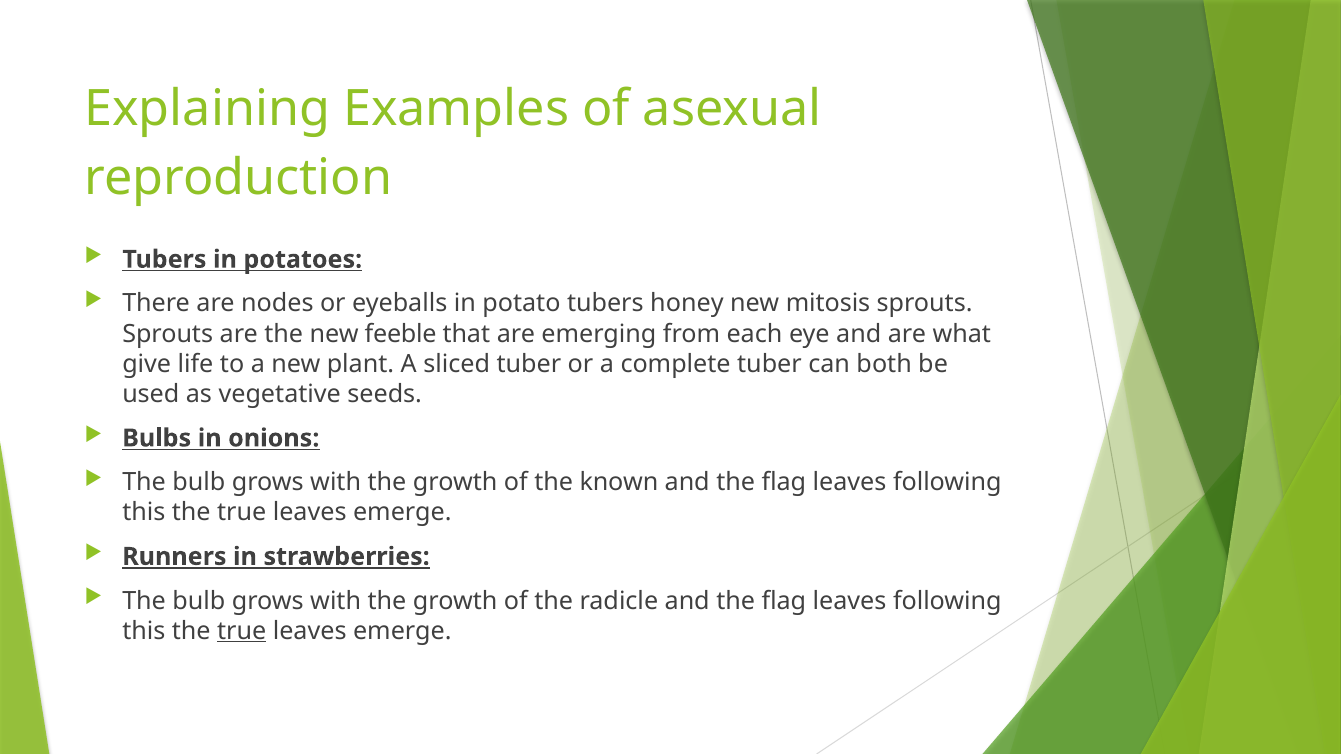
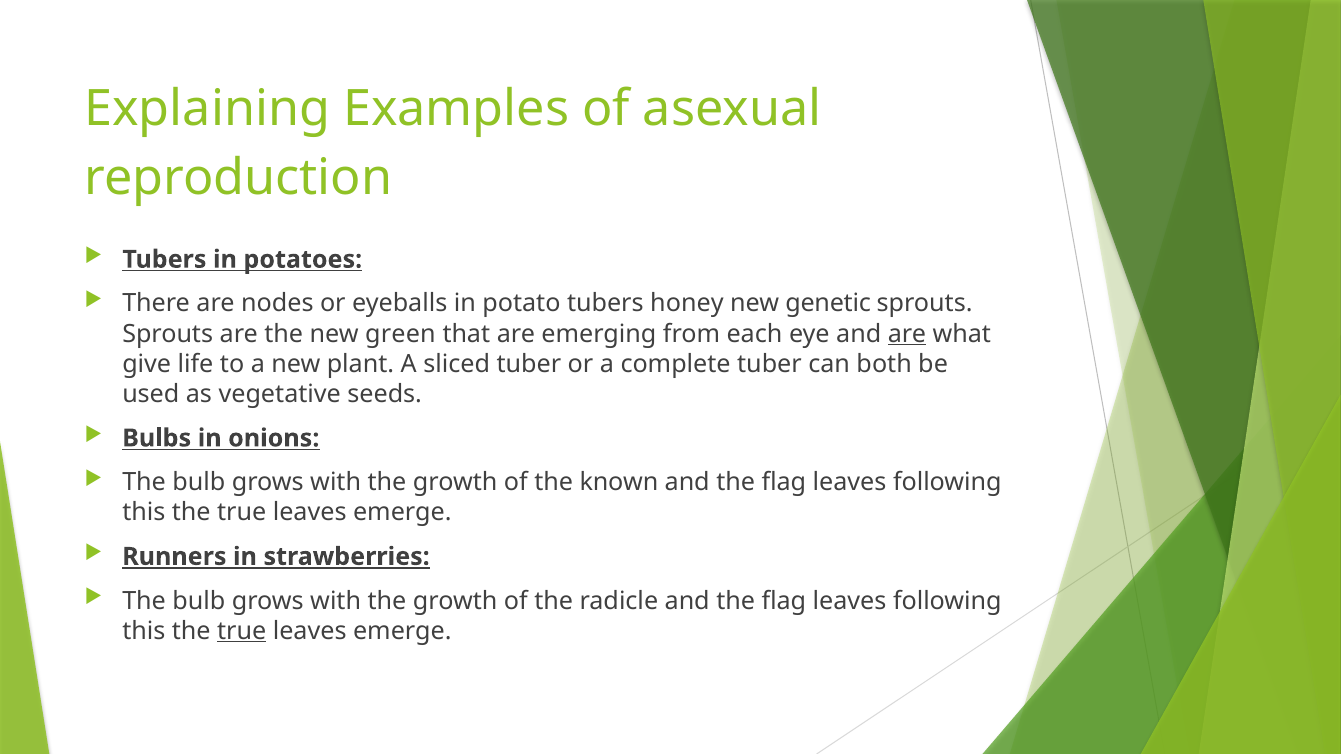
mitosis: mitosis -> genetic (828, 304)
feeble: feeble -> green (400, 334)
are underline: none -> present (907, 334)
